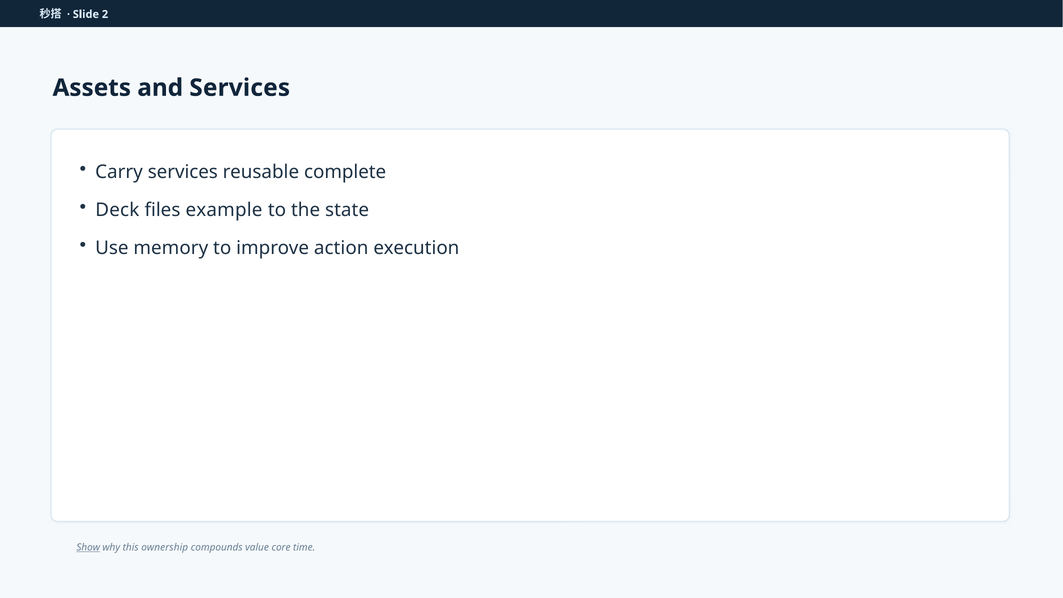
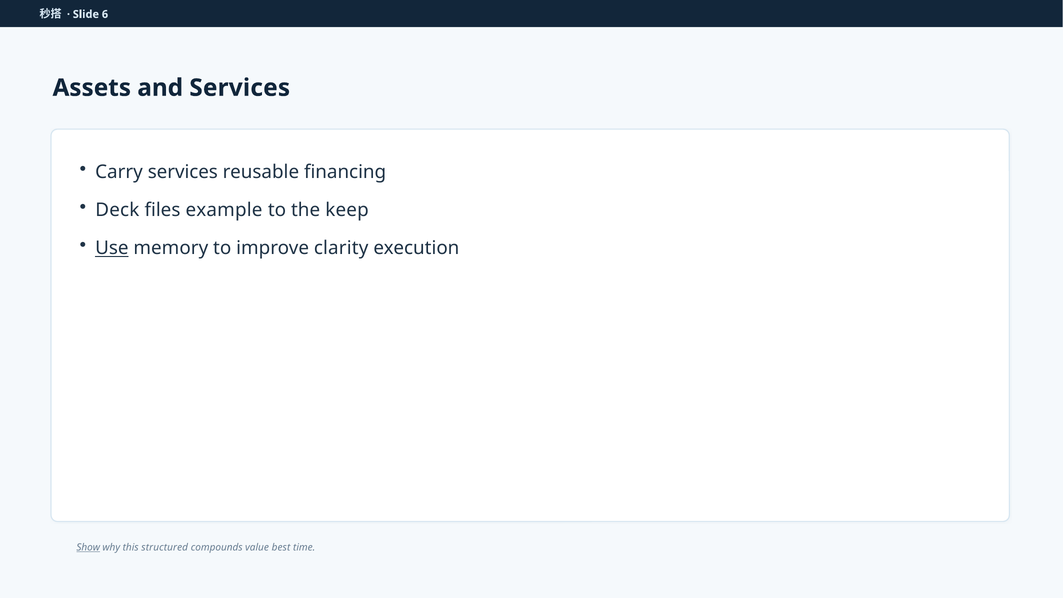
2: 2 -> 6 (105, 14)
complete: complete -> financing (345, 172)
state: state -> keep (347, 210)
Use underline: none -> present (112, 248)
action: action -> clarity (341, 248)
ownership: ownership -> structured (165, 548)
core: core -> best (281, 548)
